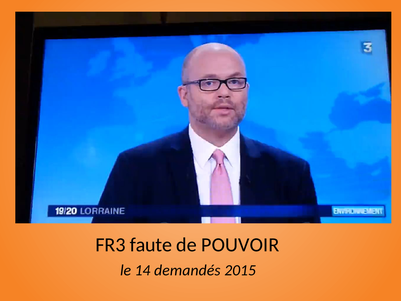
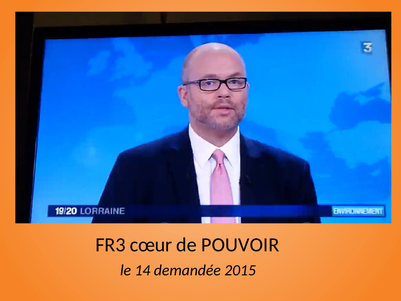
faute: faute -> cœur (151, 245)
demandés: demandés -> demandée (187, 270)
